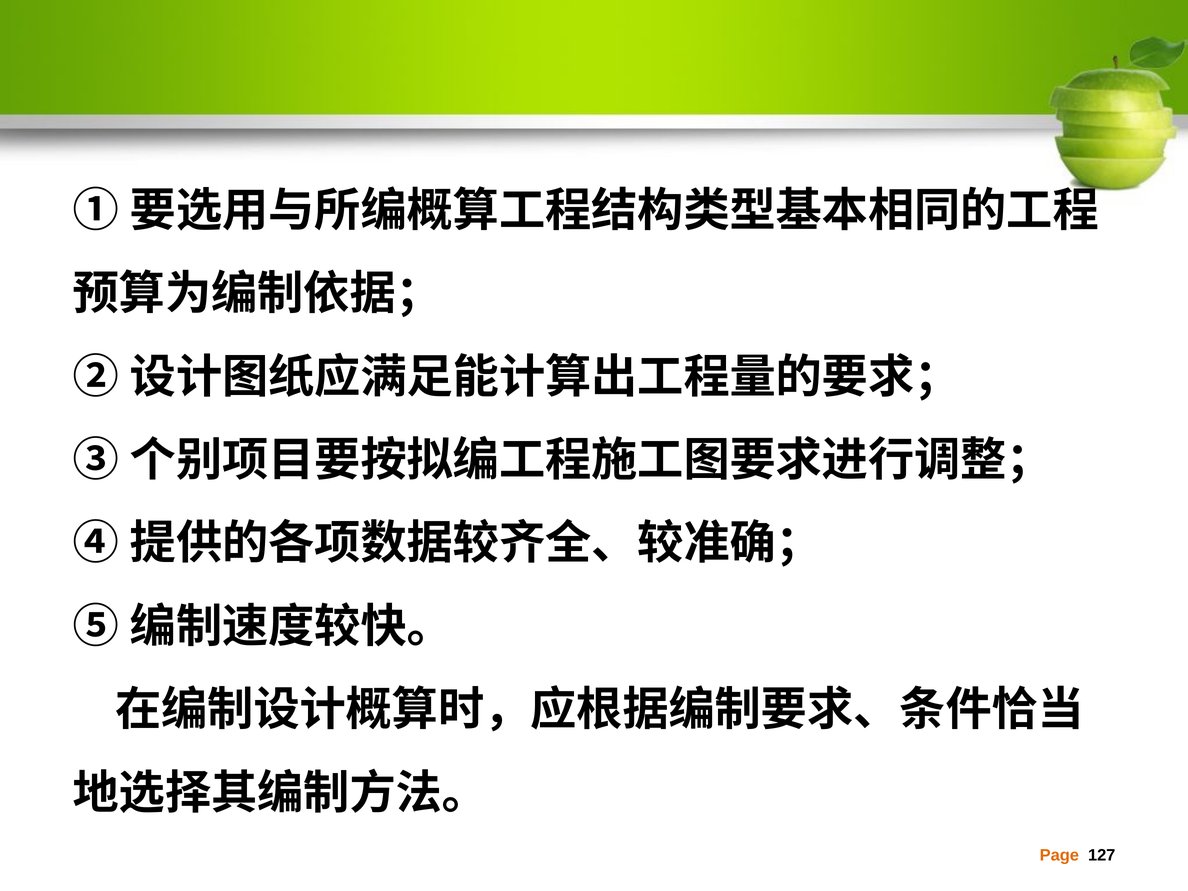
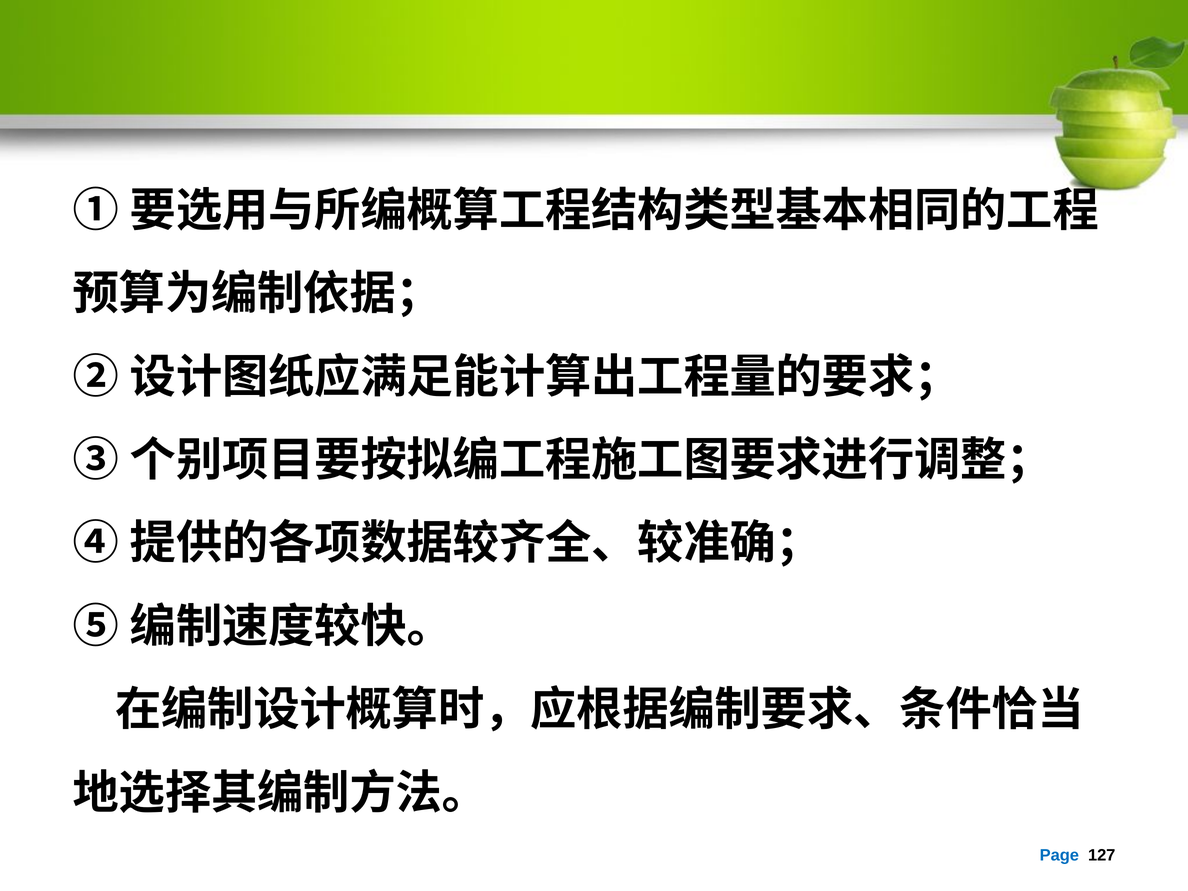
Page colour: orange -> blue (1059, 855)
